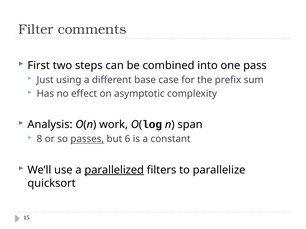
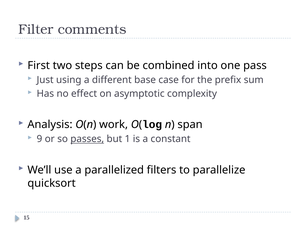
8: 8 -> 9 (39, 139)
6: 6 -> 1 (128, 139)
parallelized underline: present -> none (114, 170)
